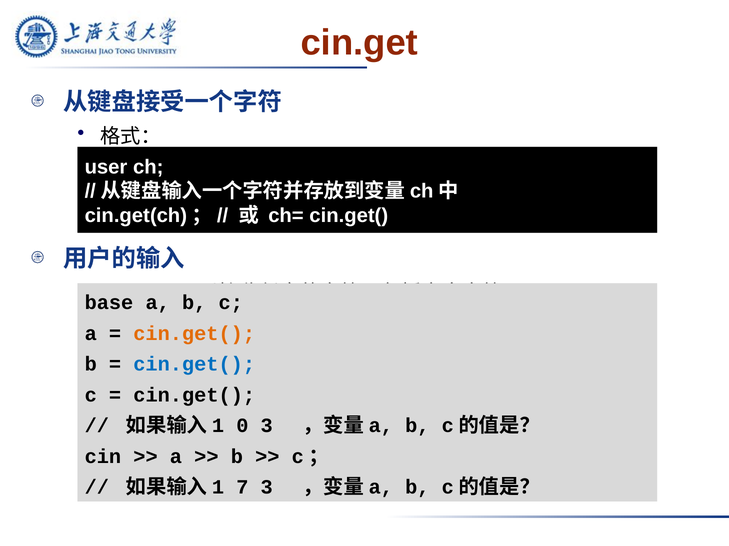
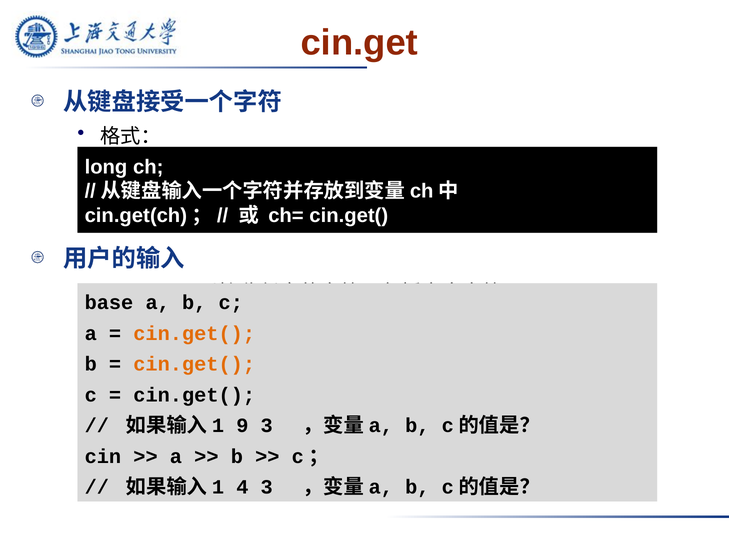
user: user -> long (106, 167)
cin.get( colour: blue -> orange (194, 365)
0: 0 -> 9 (242, 426)
7: 7 -> 4 (242, 488)
